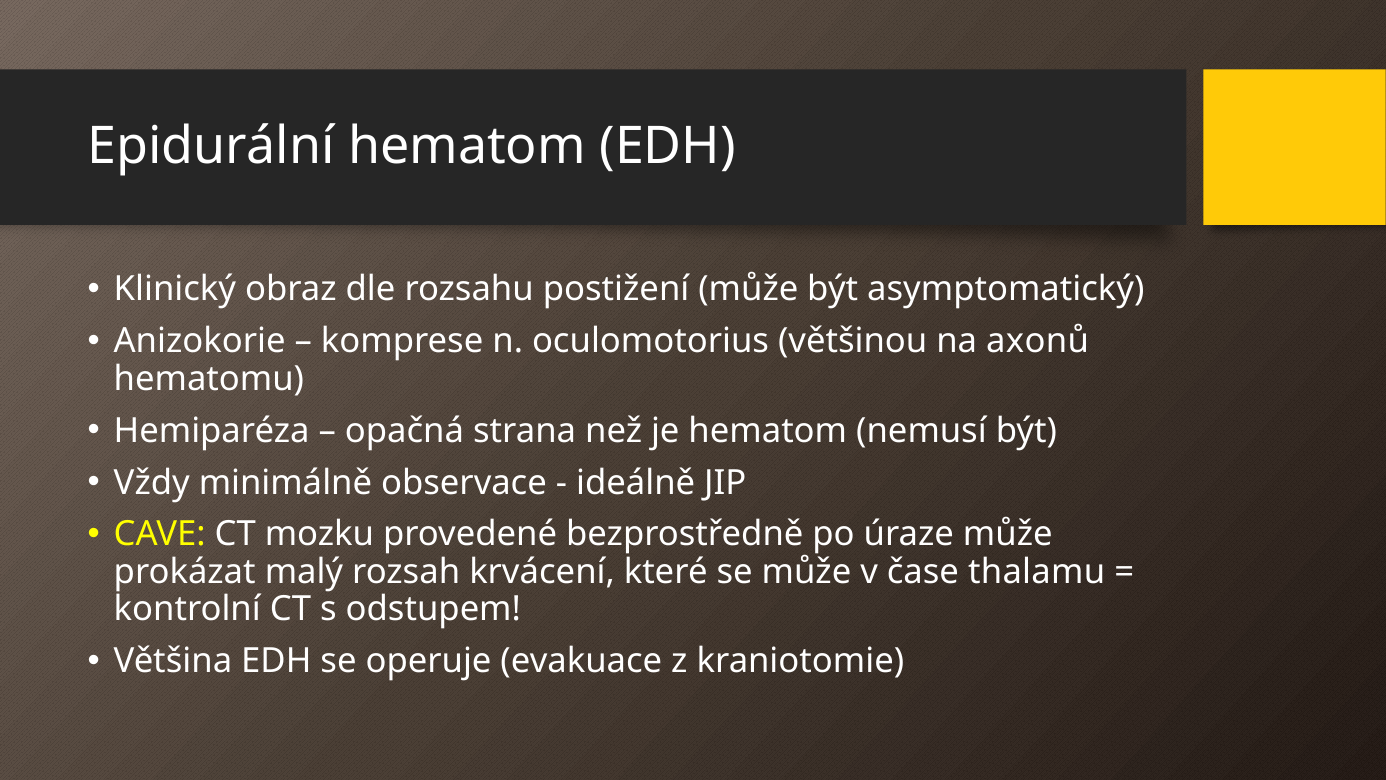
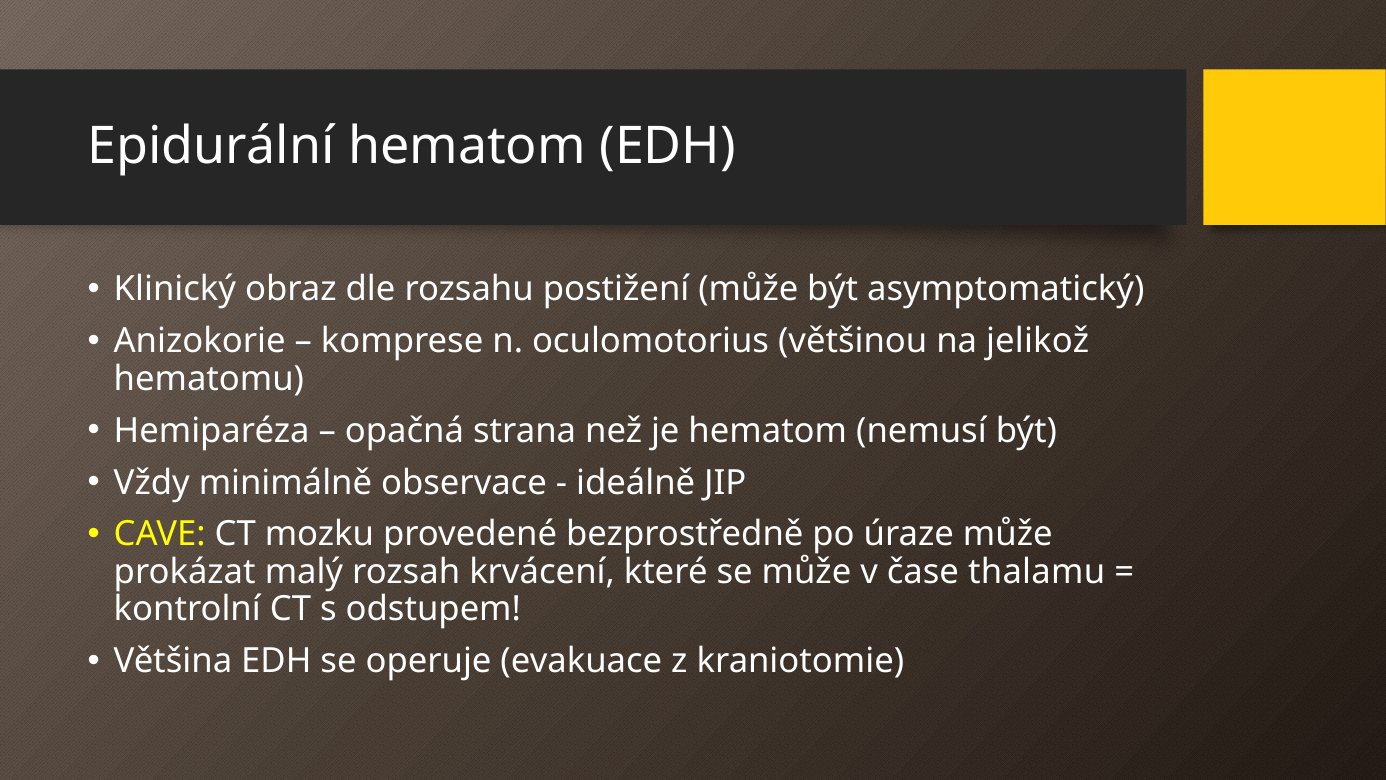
axonů: axonů -> jelikož (1038, 341)
